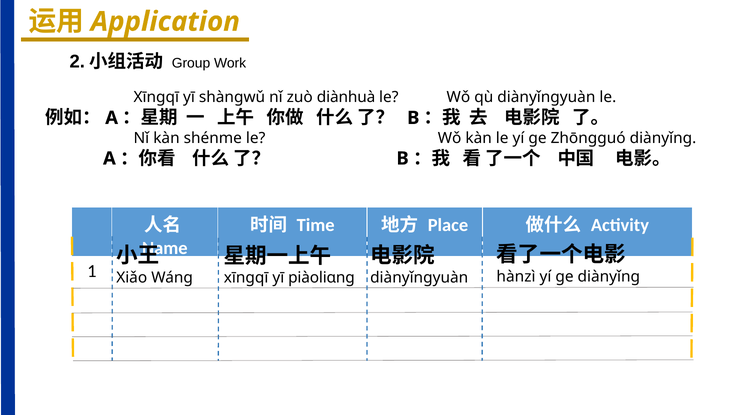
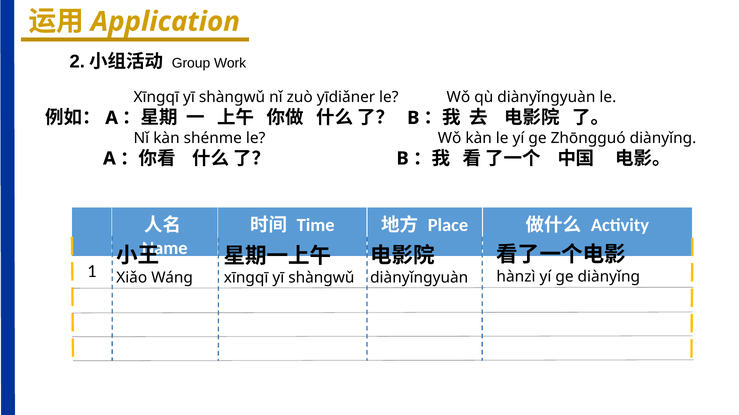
diànhuà: diànhuà -> yīdiǎner (346, 98)
piàoliɑnɡ: piàoliɑnɡ -> shànɡwǔ (321, 278)
